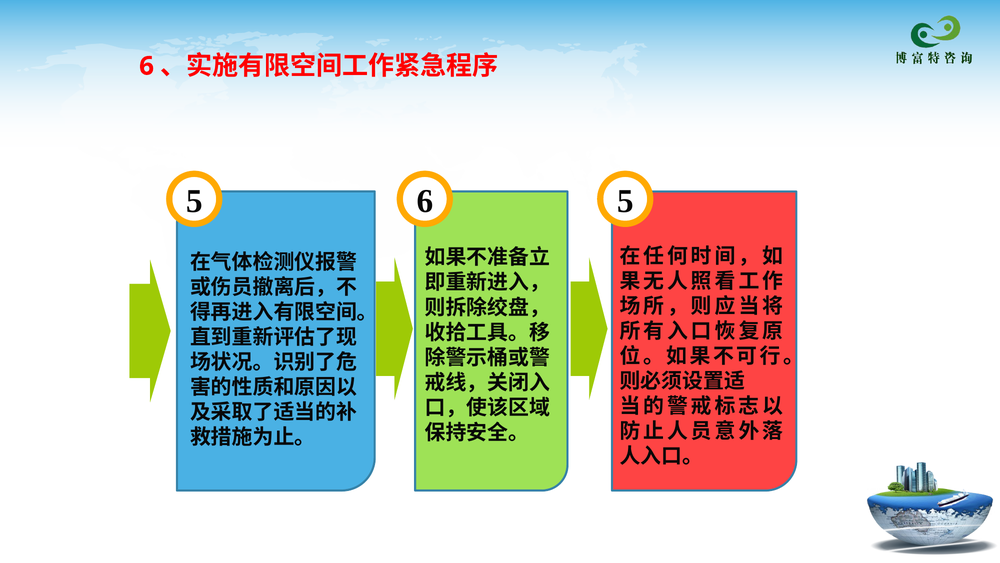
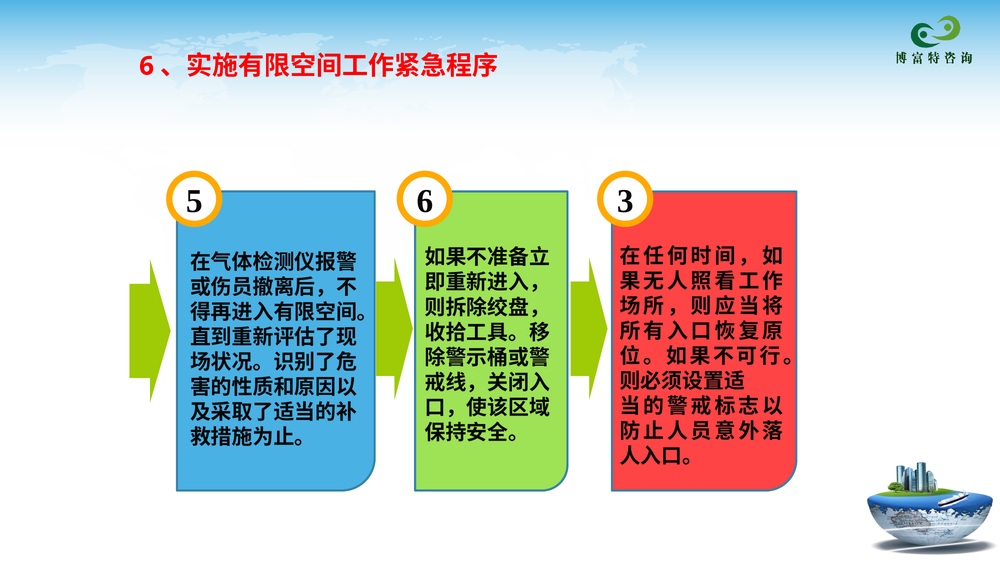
6 5: 5 -> 3 (625, 201)
